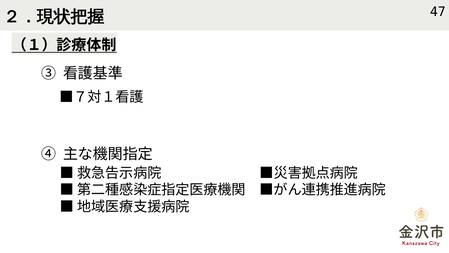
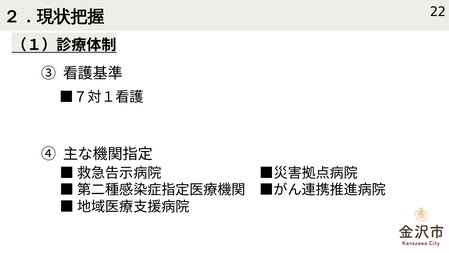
47: 47 -> 22 (438, 12)
